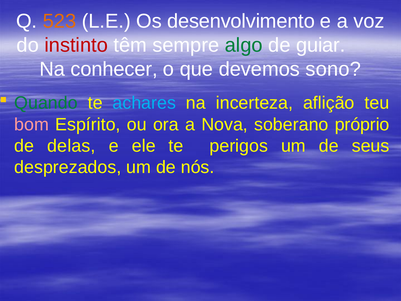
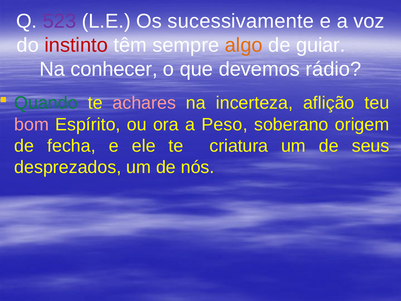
523 colour: orange -> purple (59, 21)
desenvolvimento: desenvolvimento -> sucessivamente (241, 21)
algo colour: green -> orange (244, 45)
sono: sono -> rádio (333, 69)
achares colour: light blue -> pink (144, 103)
Nova: Nova -> Peso (225, 124)
próprio: próprio -> origem (362, 124)
delas: delas -> fecha (71, 146)
perigos: perigos -> criatura (239, 146)
